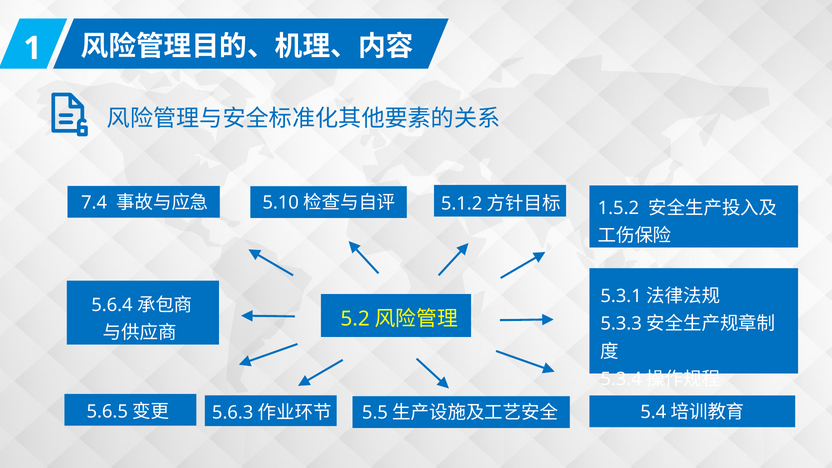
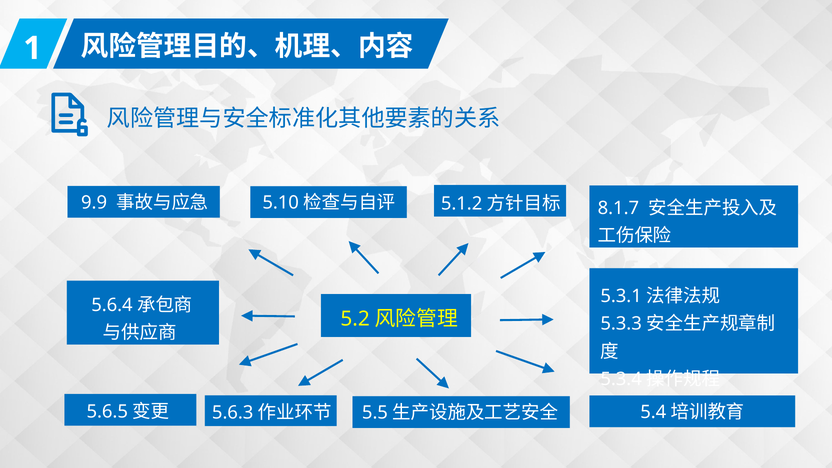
7.4: 7.4 -> 9.9 (94, 203)
1.5.2: 1.5.2 -> 8.1.7 (618, 208)
